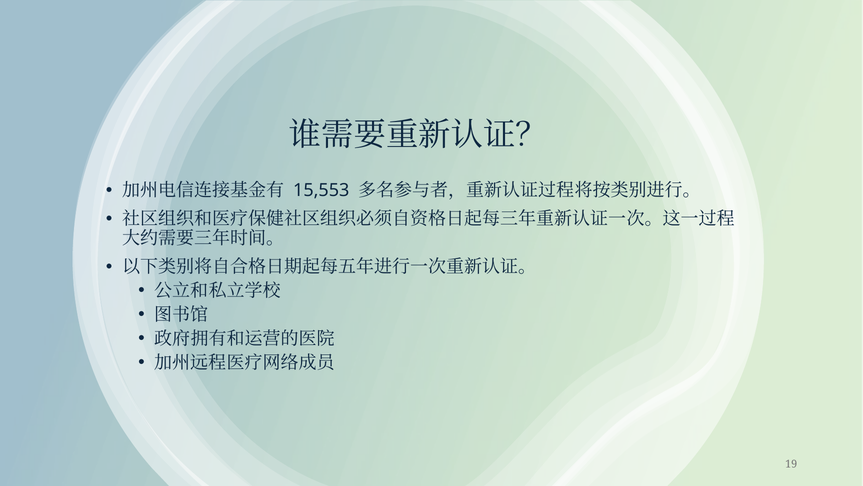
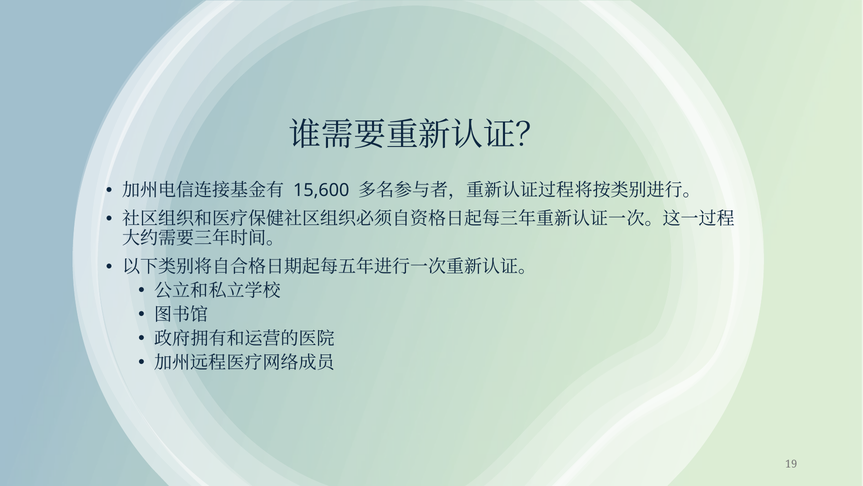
15,553: 15,553 -> 15,600 (321, 190)
